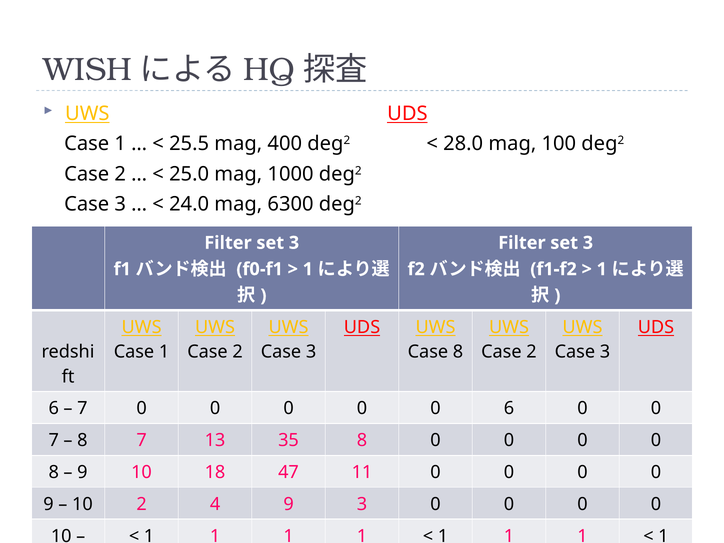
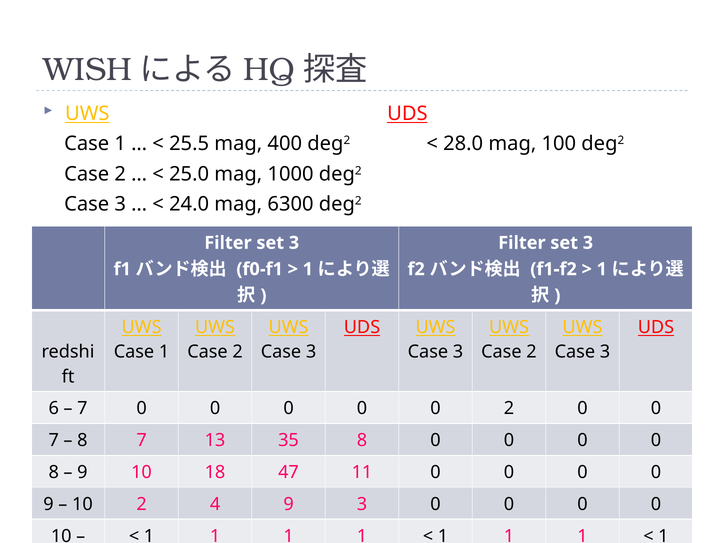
8: 8 -> 3 (458, 352)
0 6: 6 -> 2 (509, 409)
